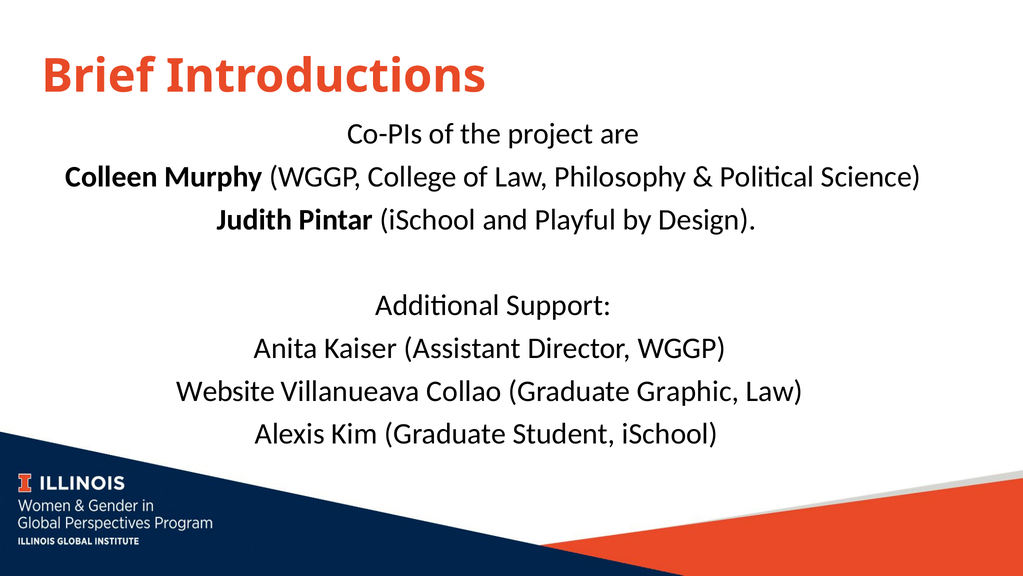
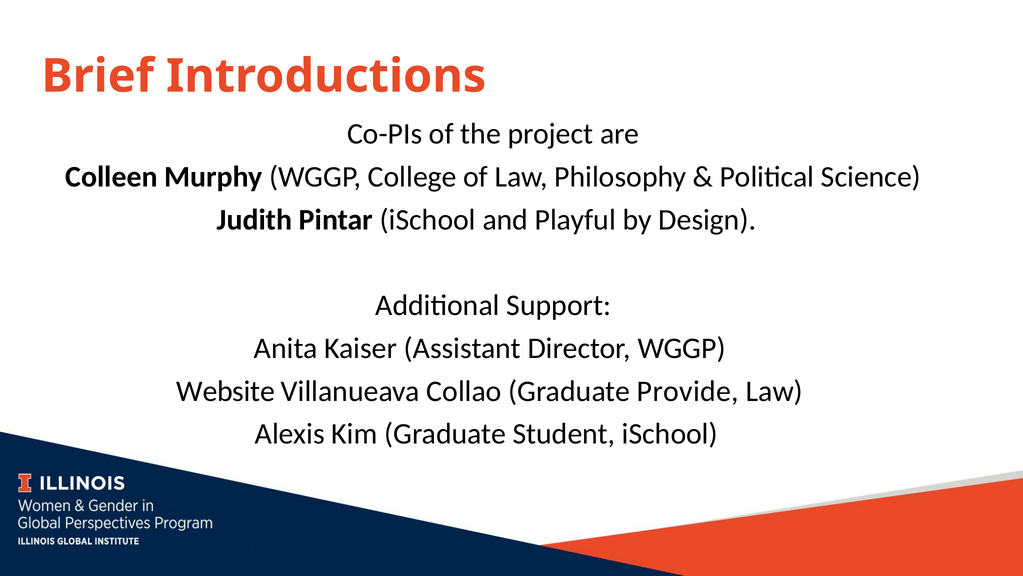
Graphic: Graphic -> Provide (688, 391)
